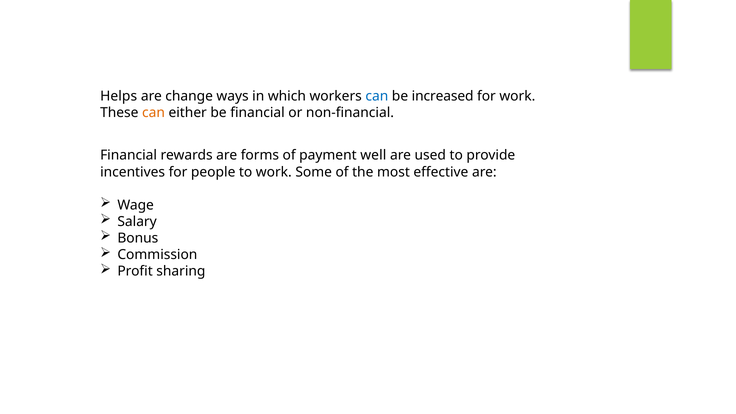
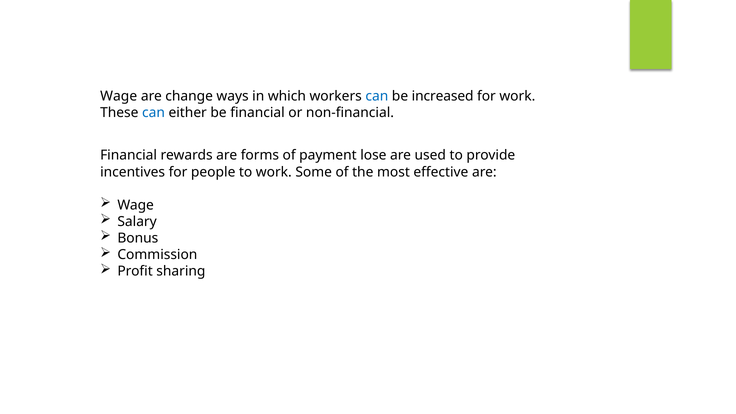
Helps: Helps -> Wage (119, 96)
can colour: orange -> blue (154, 113)
well: well -> lose (373, 155)
